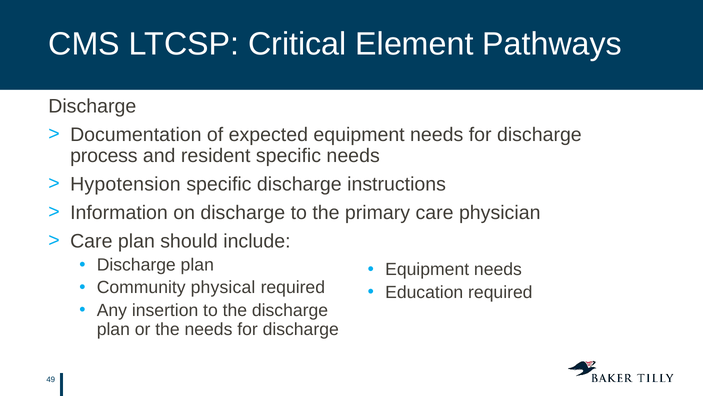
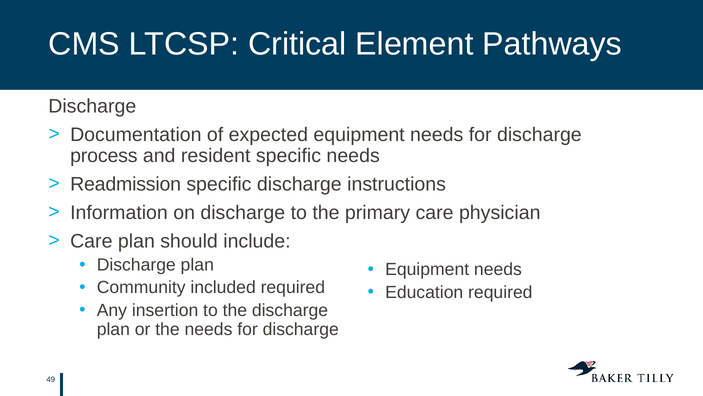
Hypotension: Hypotension -> Readmission (126, 184)
physical: physical -> included (223, 287)
